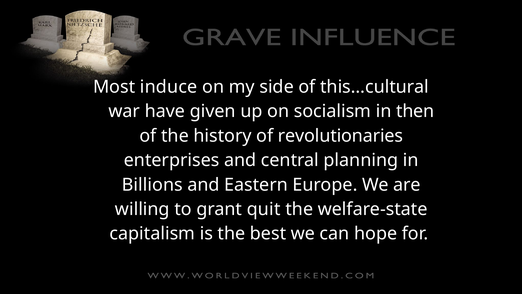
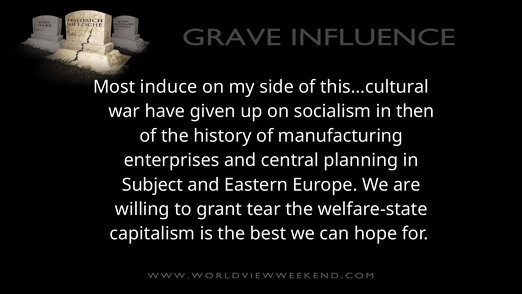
revolutionaries: revolutionaries -> manufacturing (341, 136)
Billions: Billions -> Subject (152, 185)
quit: quit -> tear (264, 209)
